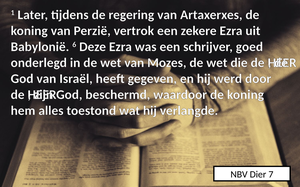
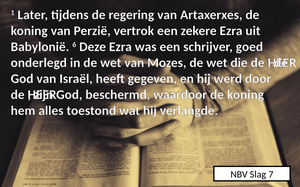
Dier: Dier -> Slag (258, 175)
